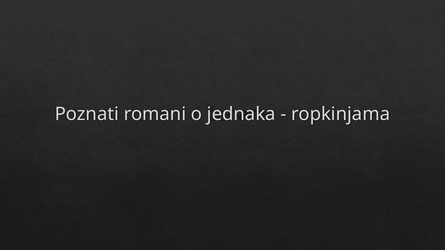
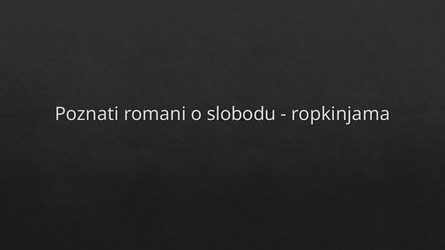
jednaka: jednaka -> slobodu (241, 114)
